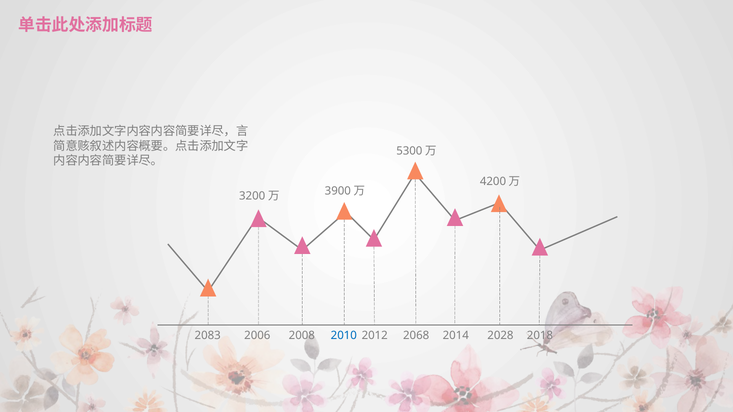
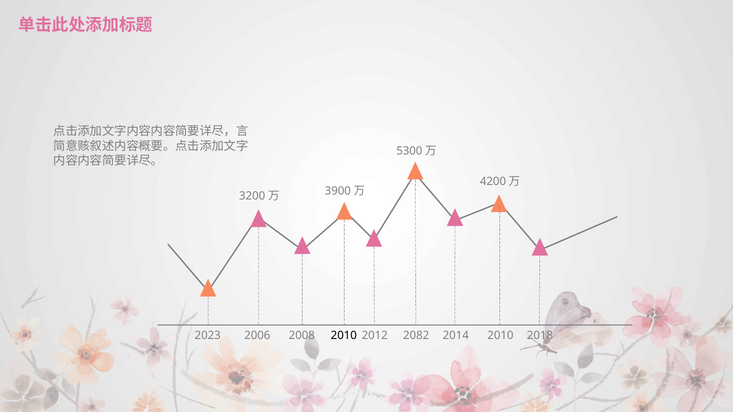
2083: 2083 -> 2023 (208, 336)
2010 colour: blue -> black (344, 336)
2068: 2068 -> 2082 (416, 336)
2014 2028: 2028 -> 2010 (500, 336)
